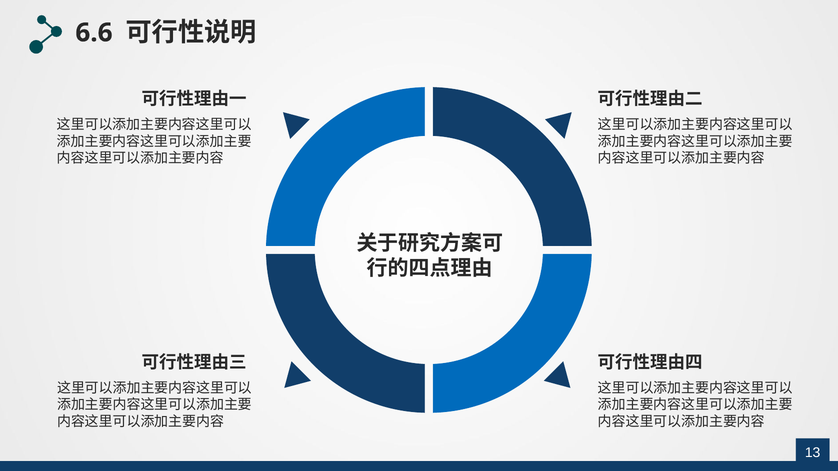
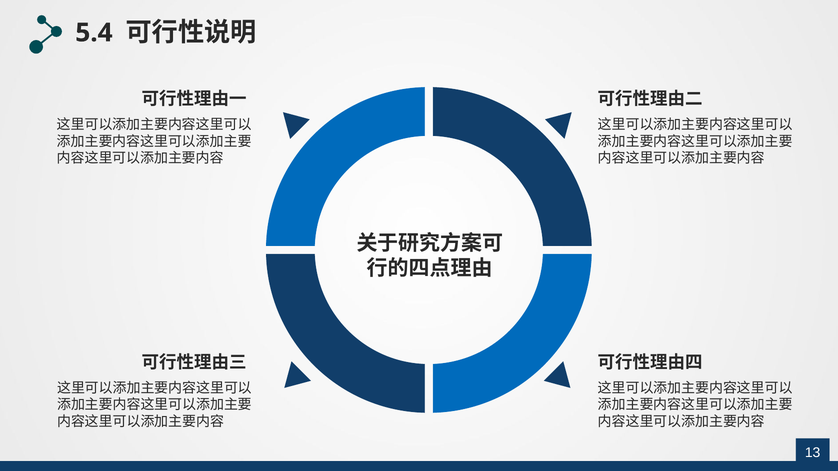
6.6: 6.6 -> 5.4 (94, 33)
